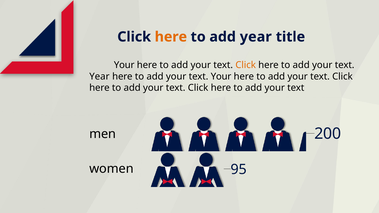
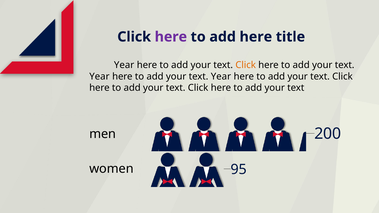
here colour: orange -> purple (171, 37)
add year: year -> here (256, 37)
Your: Your -> Year (124, 65)
Your: Your -> Year (221, 76)
